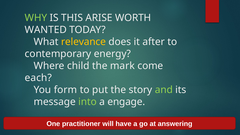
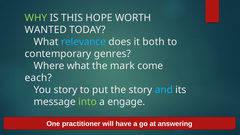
ARISE: ARISE -> HOPE (99, 18)
relevance colour: yellow -> light blue (83, 42)
after: after -> both (154, 42)
energy: energy -> genres (112, 54)
Where child: child -> what (78, 66)
You form: form -> story (66, 90)
and colour: light green -> light blue (164, 90)
